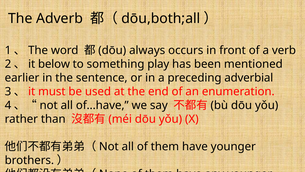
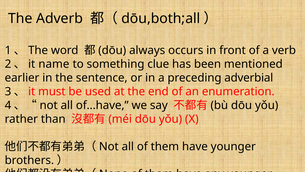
below: below -> name (54, 64)
play: play -> clue (158, 64)
